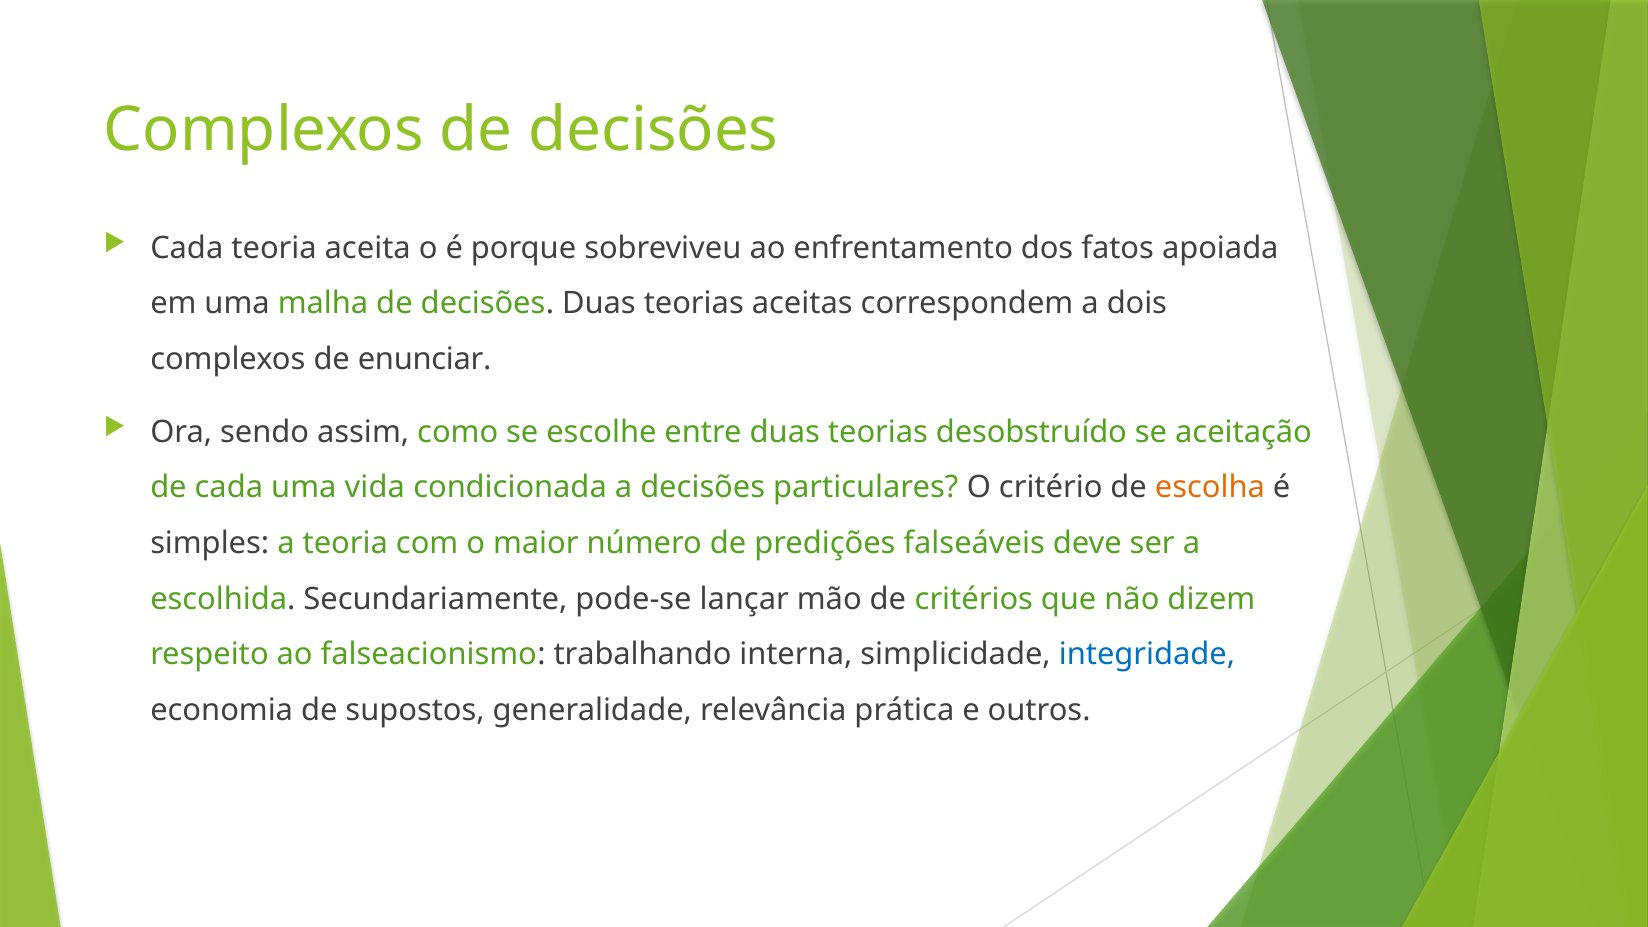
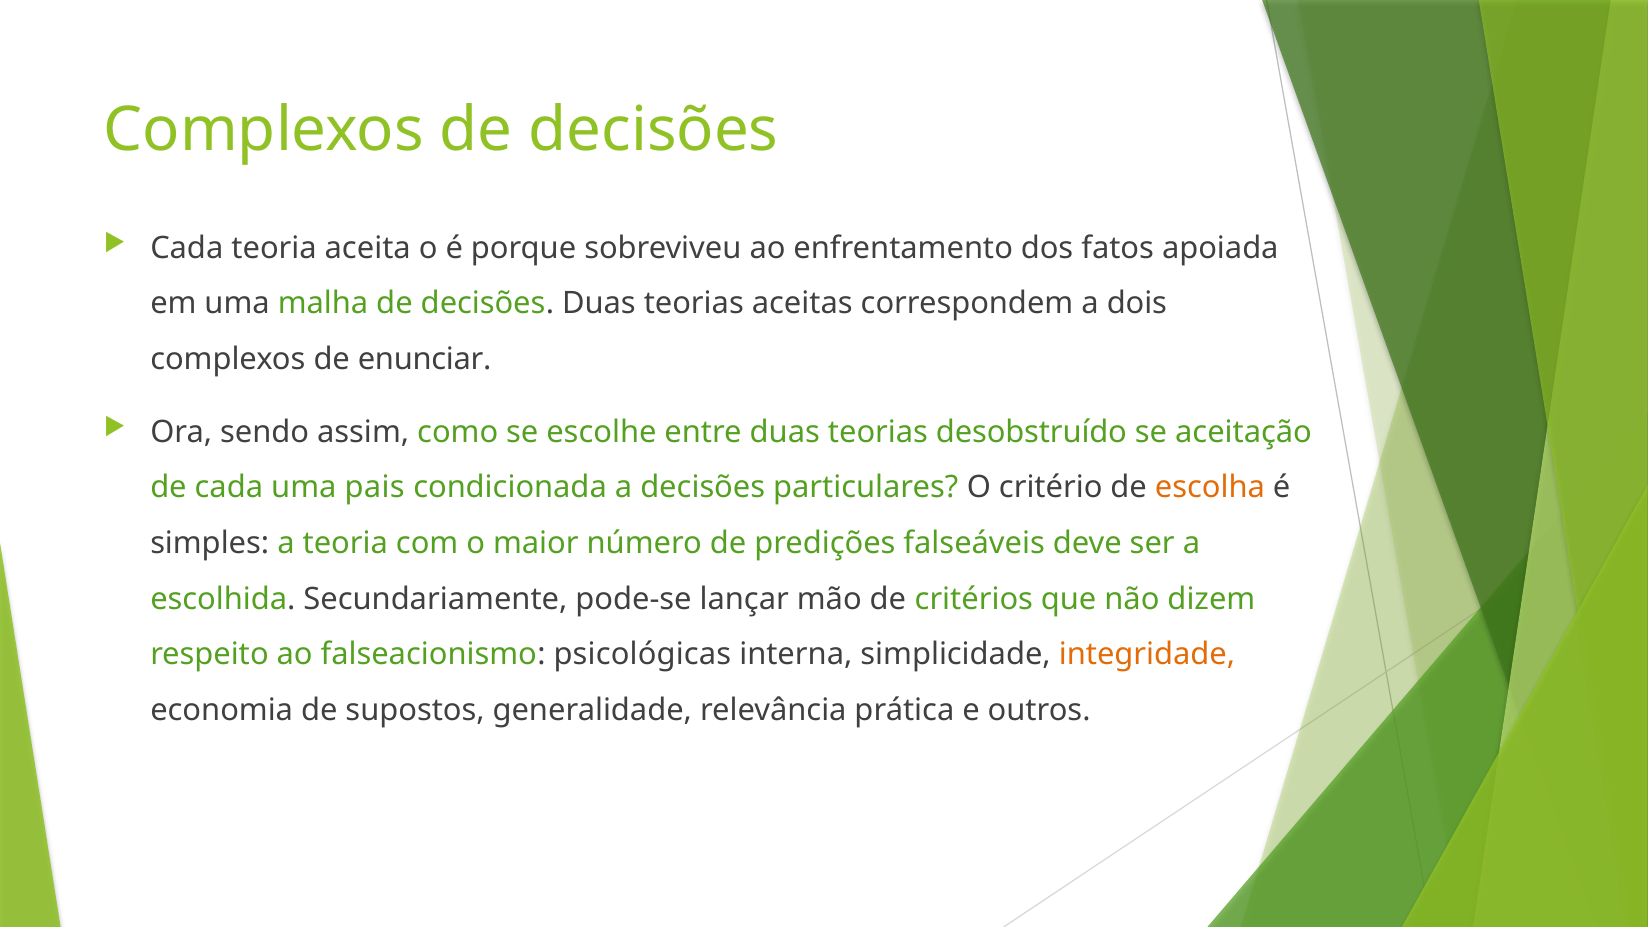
vida: vida -> pais (375, 488)
trabalhando: trabalhando -> psicológicas (642, 655)
integridade colour: blue -> orange (1147, 655)
